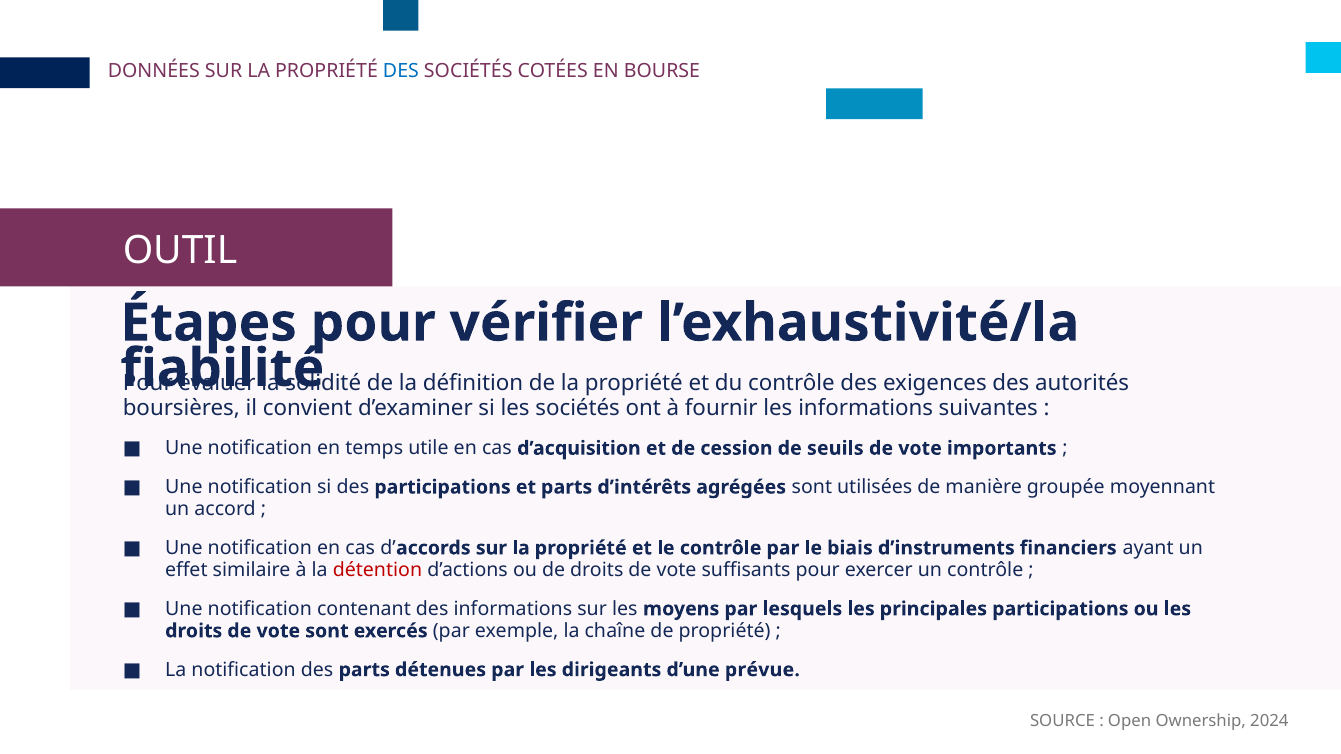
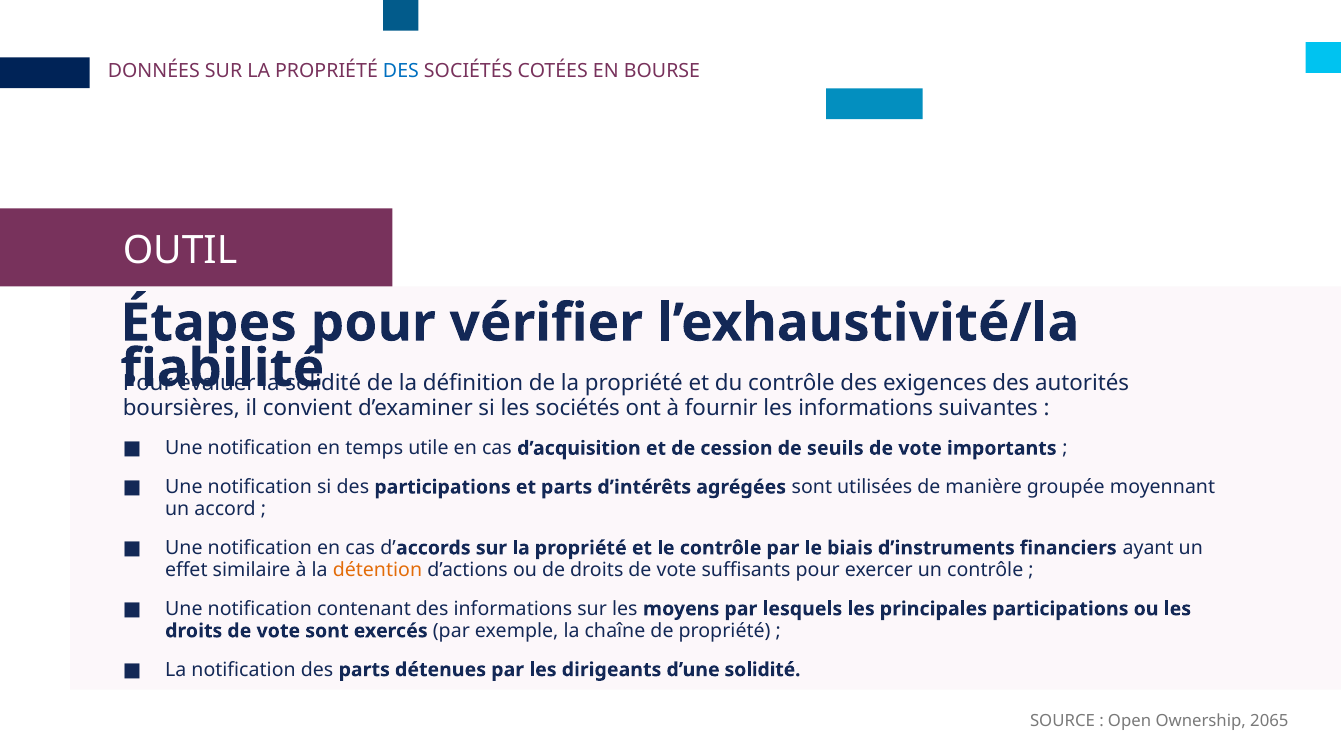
détention colour: red -> orange (377, 570)
d’une prévue: prévue -> solidité (763, 670)
2024: 2024 -> 2065 (1269, 721)
